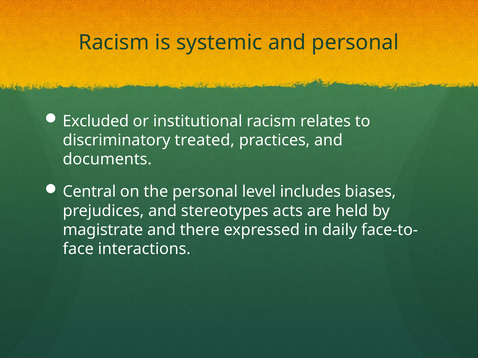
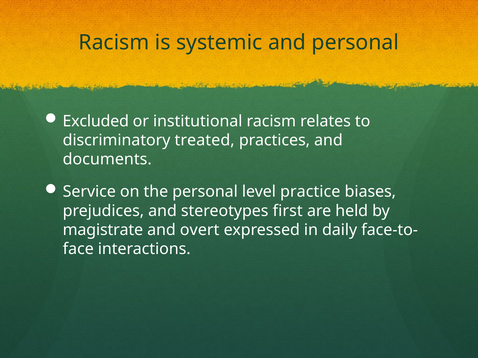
Central: Central -> Service (89, 192)
includes: includes -> practice (310, 192)
acts: acts -> first (288, 211)
there: there -> overt (200, 230)
